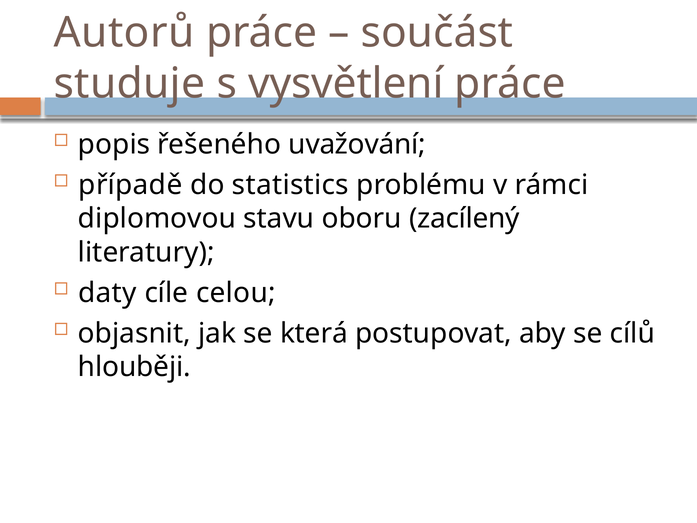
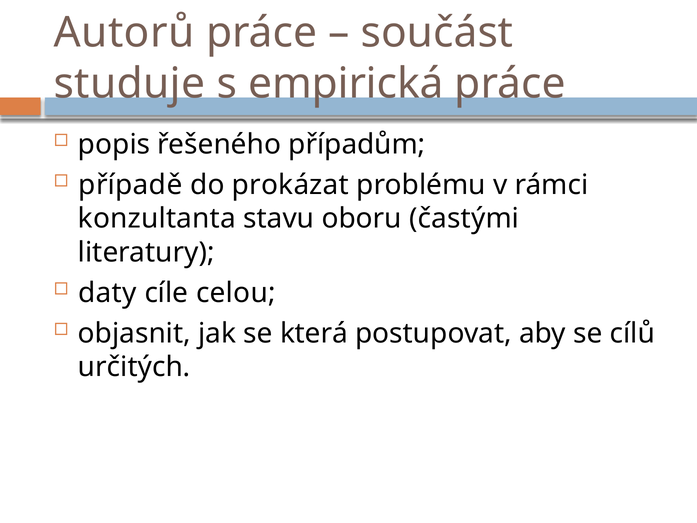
vysvětlení: vysvětlení -> empirická (346, 84)
uvažování: uvažování -> případům (357, 144)
statistics: statistics -> prokázat (290, 185)
diplomovou: diplomovou -> konzultanta (157, 218)
zacílený: zacílený -> častými (464, 218)
hlouběji: hlouběji -> určitých (134, 367)
